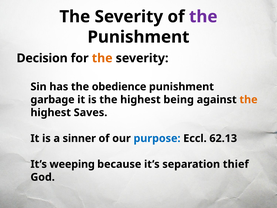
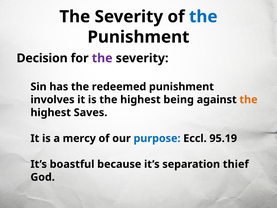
the colour: purple -> blue (203, 17)
the colour: orange -> purple (102, 58)
obedience: obedience -> redeemed (119, 87)
garbage: garbage -> involves (52, 100)
sinner: sinner -> mercy (79, 138)
62.13: 62.13 -> 95.19 (223, 138)
weeping: weeping -> boastful (72, 164)
